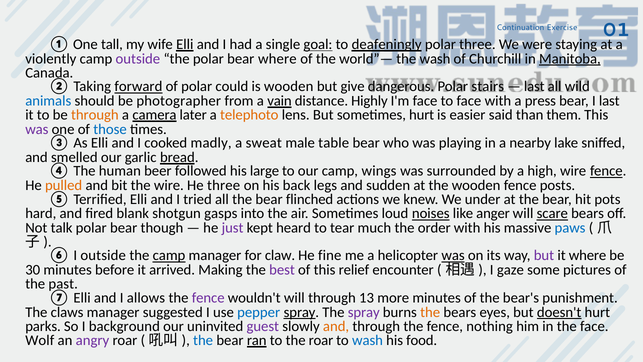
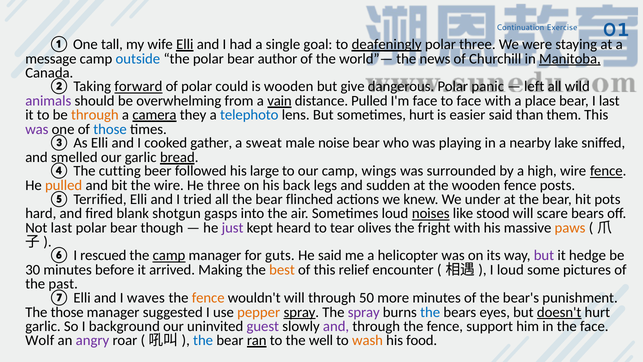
goal underline: present -> none (318, 44)
violently: violently -> message (51, 59)
outside colour: purple -> blue (138, 59)
bear where: where -> author (277, 59)
the wash: wash -> news (435, 59)
stairs: stairs -> panic (488, 87)
last: last -> left (534, 87)
animals colour: blue -> purple (48, 101)
photographer: photographer -> overwhelming (179, 101)
distance Highly: Highly -> Pulled (369, 101)
press: press -> place (540, 101)
later: later -> they (193, 115)
telephoto colour: orange -> blue (249, 115)
madly: madly -> gather (211, 143)
table: table -> noise (334, 143)
human: human -> cutting (120, 171)
anger: anger -> stood (493, 213)
scare underline: present -> none (552, 213)
Not talk: talk -> last (61, 228)
much: much -> olives (374, 228)
order: order -> fright (434, 228)
paws colour: blue -> orange (570, 228)
I outside: outside -> rescued (103, 255)
claw: claw -> guts (280, 255)
He fine: fine -> said (330, 255)
was underline: present -> none (453, 255)
it where: where -> hedge (587, 255)
best colour: purple -> orange (282, 270)
I gaze: gaze -> loud (510, 270)
allows: allows -> waves (146, 298)
fence colour: purple -> orange (208, 298)
13: 13 -> 50 (367, 298)
The claws: claws -> those (67, 312)
pepper colour: blue -> orange (259, 312)
the colour: orange -> blue (430, 312)
parks: parks -> garlic (43, 326)
and colour: orange -> purple (336, 326)
nothing: nothing -> support (490, 326)
the roar: roar -> well (321, 340)
wash colour: blue -> orange (368, 340)
